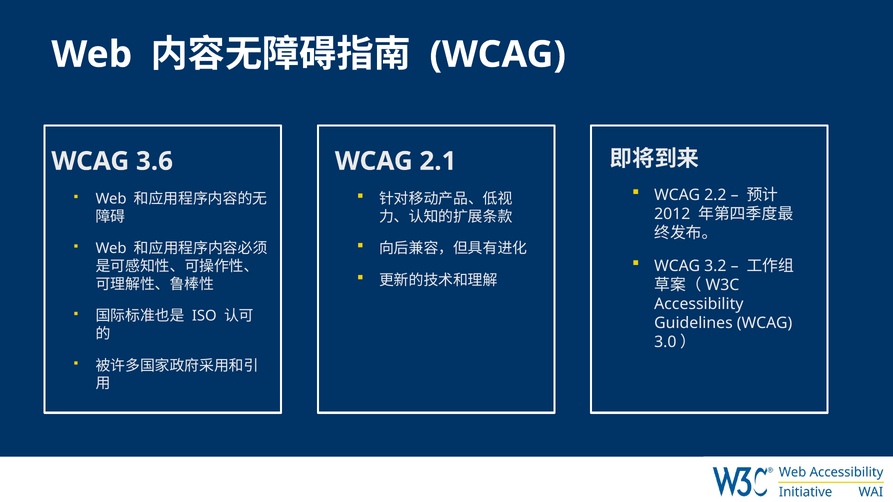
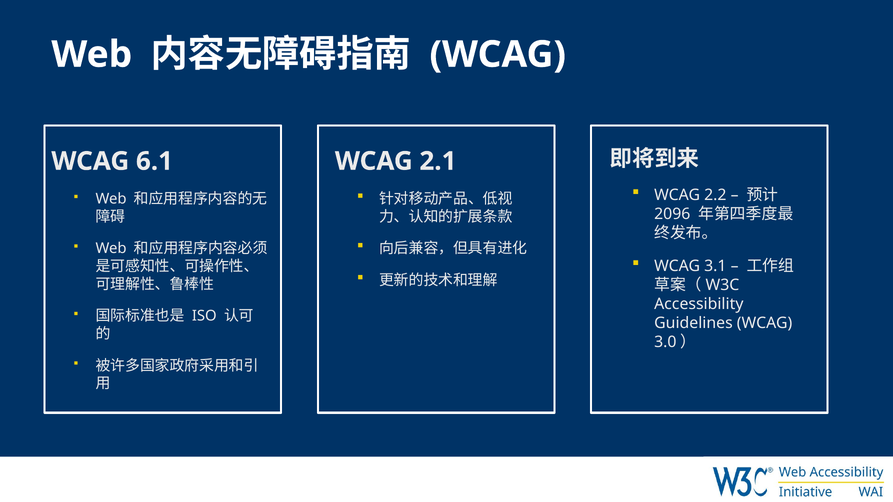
3.6: 3.6 -> 6.1 (154, 161)
2012: 2012 -> 2096 (672, 214)
3.2: 3.2 -> 3.1 (715, 266)
